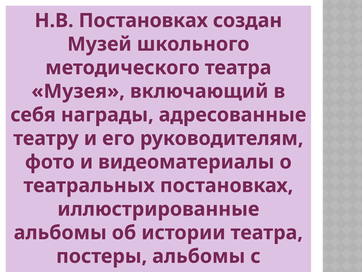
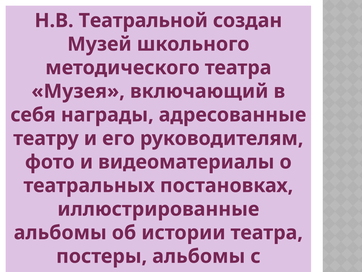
Н.В Постановках: Постановках -> Театральной (143, 21)
